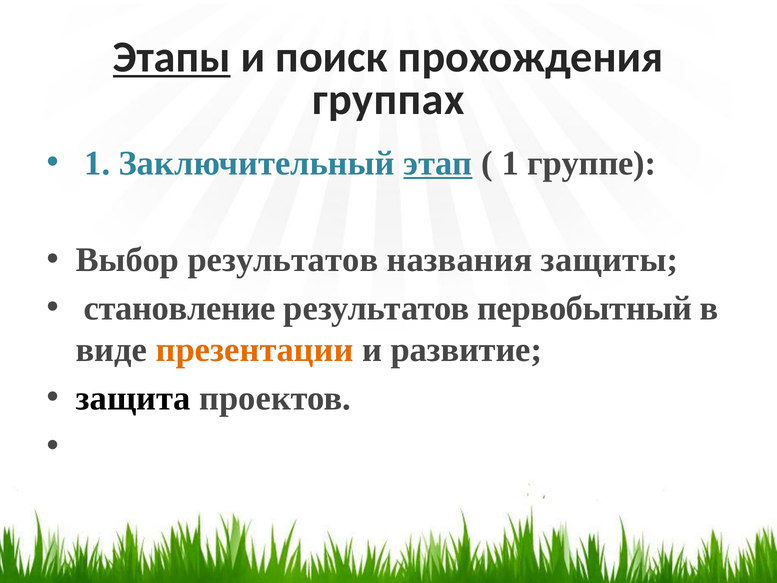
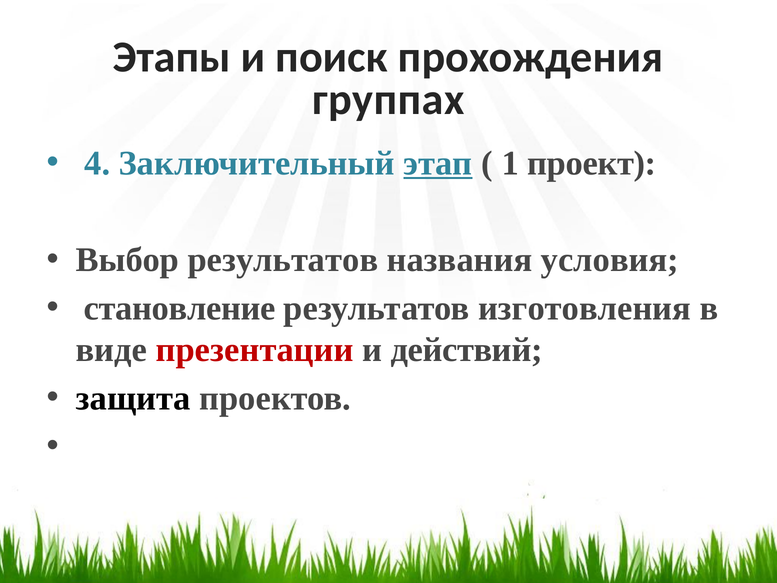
Этапы underline: present -> none (172, 57)
1: 1 -> 4 (97, 163)
группе: группе -> проект (592, 163)
защиты: защиты -> условия (610, 260)
первобытный: первобытный -> изготовления (585, 308)
презентации colour: orange -> red (255, 350)
развитие: развитие -> действий (467, 350)
